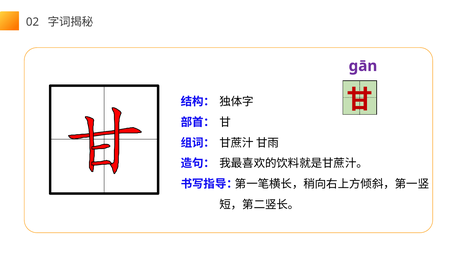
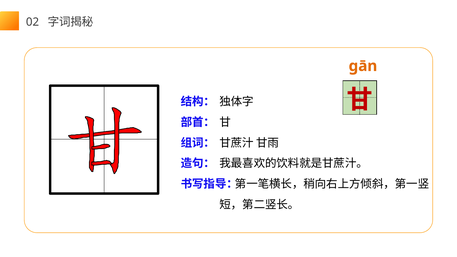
gān colour: purple -> orange (363, 66)
